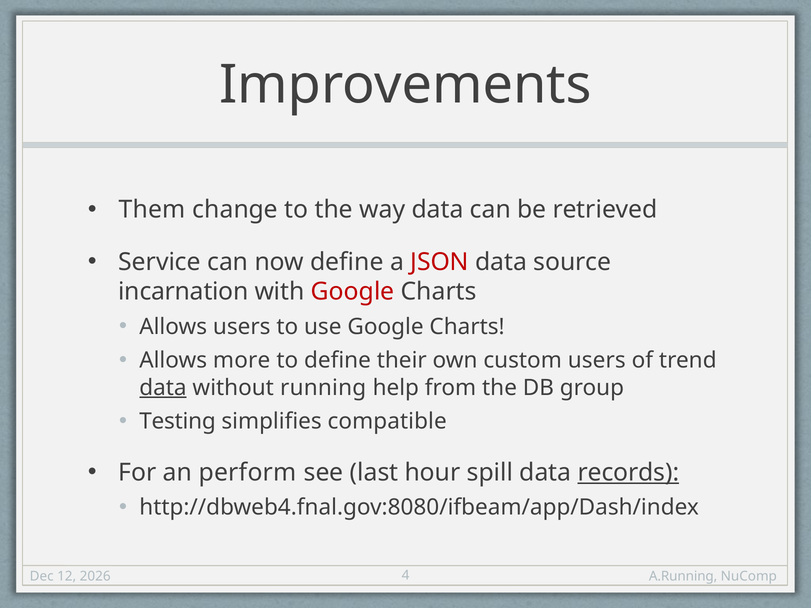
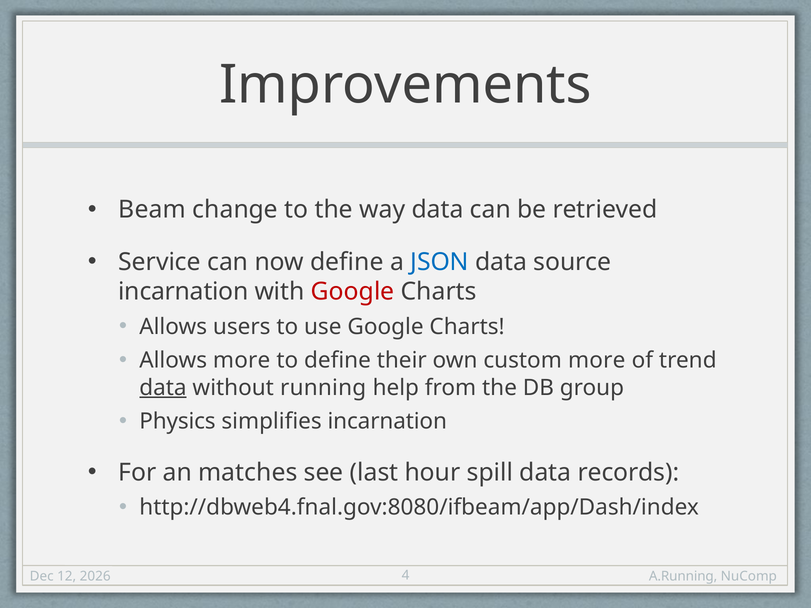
Them: Them -> Beam (152, 210)
JSON colour: red -> blue (440, 262)
custom users: users -> more (597, 361)
Testing: Testing -> Physics (177, 422)
simplifies compatible: compatible -> incarnation (387, 422)
perform: perform -> matches (248, 473)
records underline: present -> none (628, 473)
